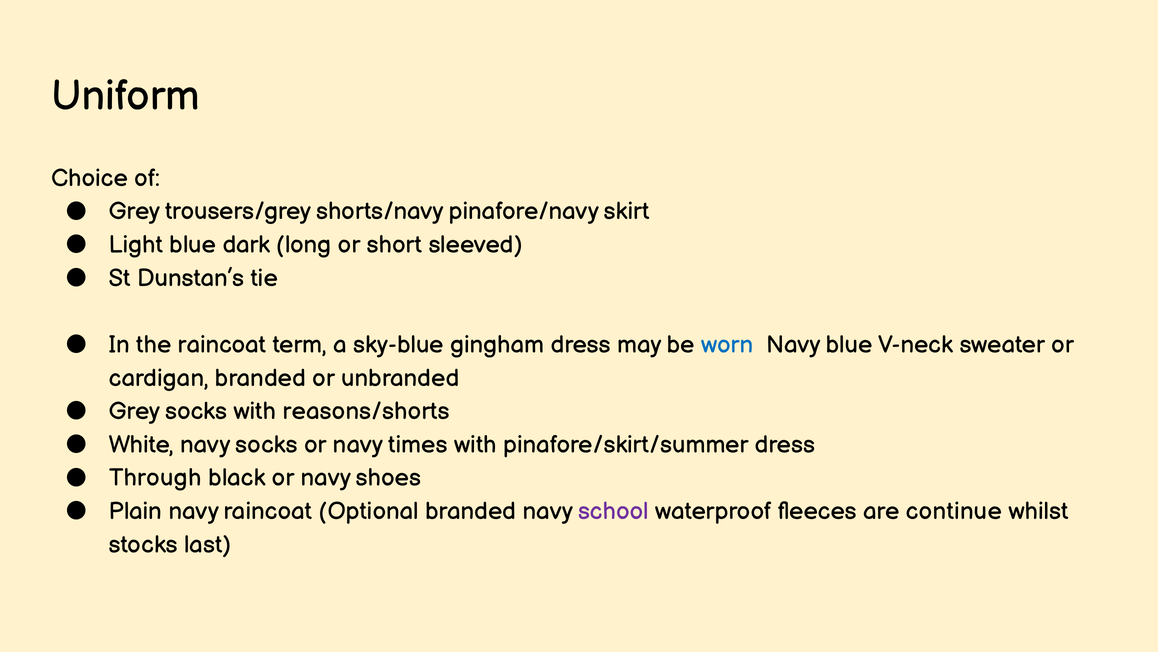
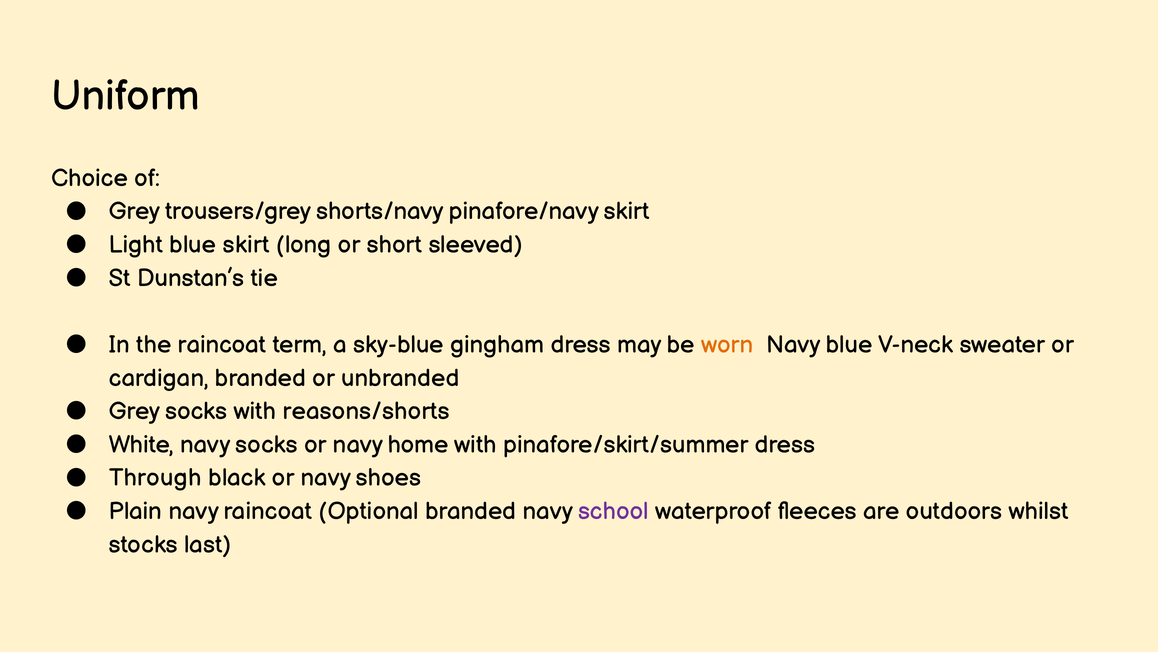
blue dark: dark -> skirt (246, 245)
worn colour: blue -> orange (727, 344)
times: times -> home (418, 444)
continue: continue -> outdoors (954, 511)
